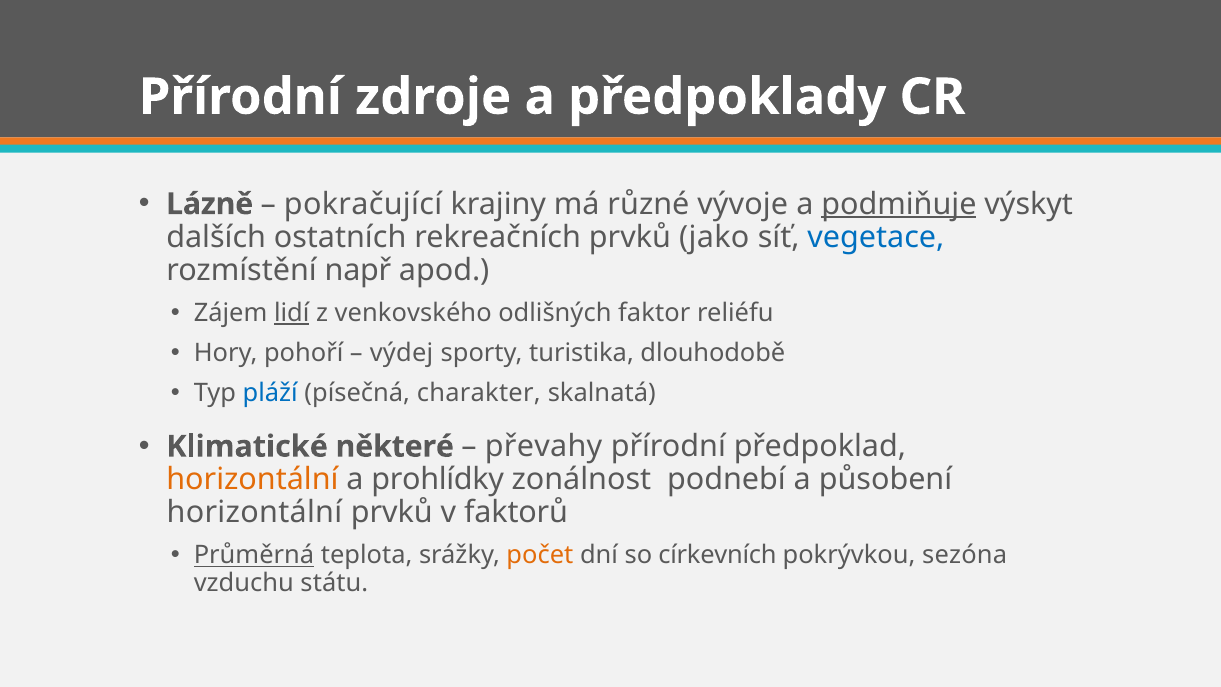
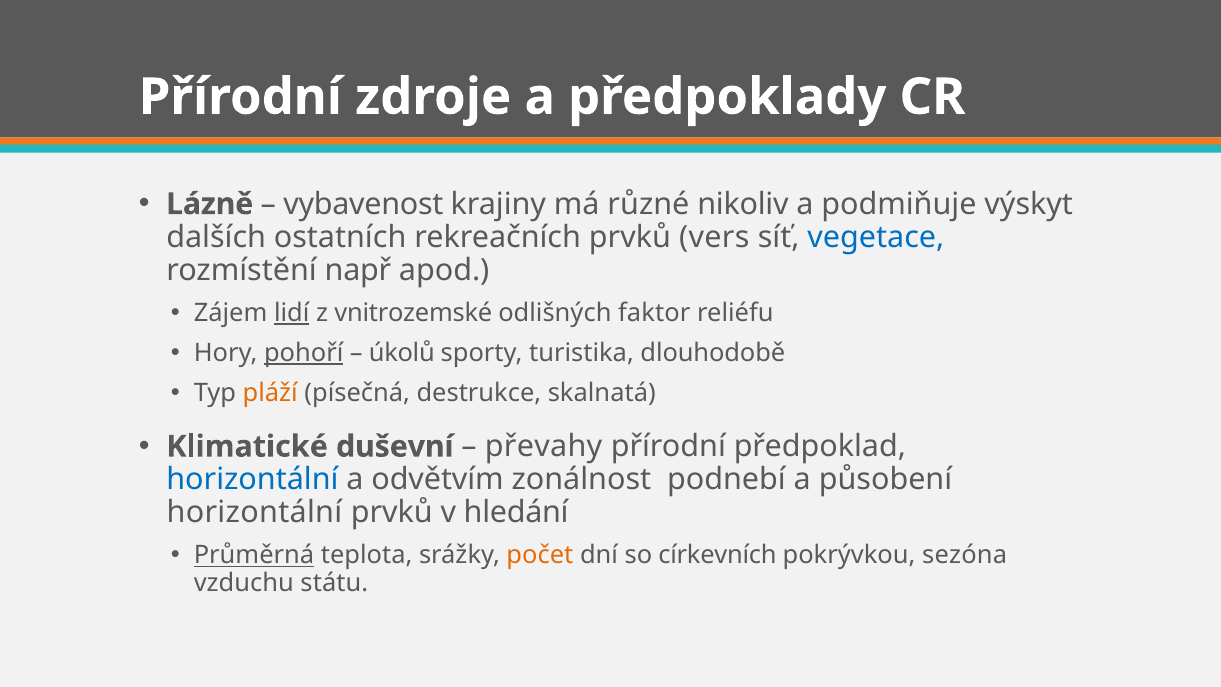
pokračující: pokračující -> vybavenost (363, 204)
vývoje: vývoje -> nikoliv (743, 204)
podmiňuje underline: present -> none (899, 204)
jako: jako -> vers (714, 237)
venkovského: venkovského -> vnitrozemské (413, 313)
pohoří underline: none -> present (304, 353)
výdej: výdej -> úkolů (402, 353)
pláží colour: blue -> orange (270, 393)
charakter: charakter -> destrukce (479, 393)
některé: některé -> duševní (395, 446)
horizontální colour: orange -> blue (252, 479)
prohlídky: prohlídky -> odvětvím (438, 479)
faktorů: faktorů -> hledání (516, 512)
